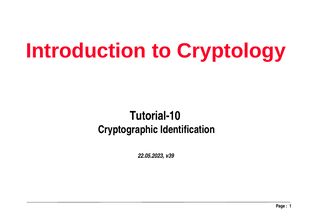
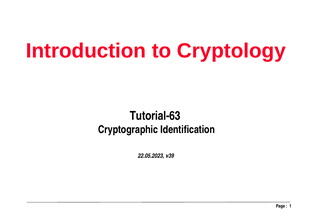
Tutorial-10: Tutorial-10 -> Tutorial-63 (155, 116)
